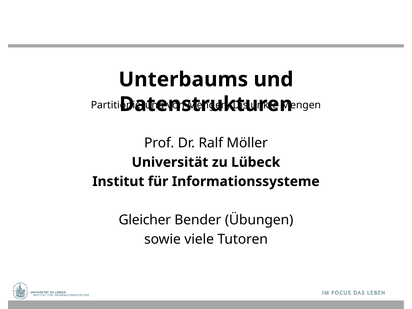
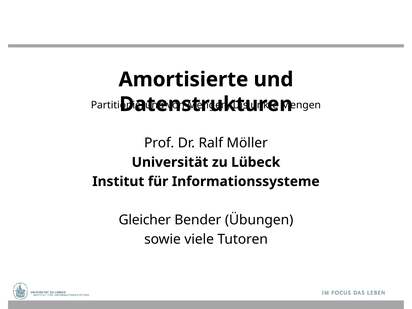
Unterbaums: Unterbaums -> Amortisierte (183, 80)
